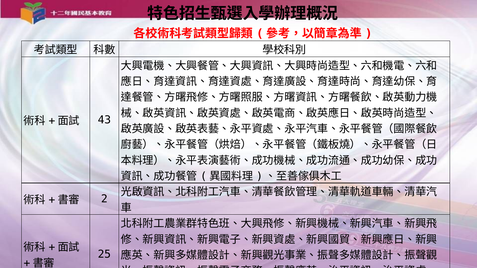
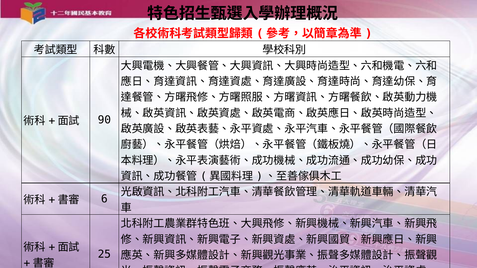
43: 43 -> 90 (104, 120)
2: 2 -> 6 (104, 199)
